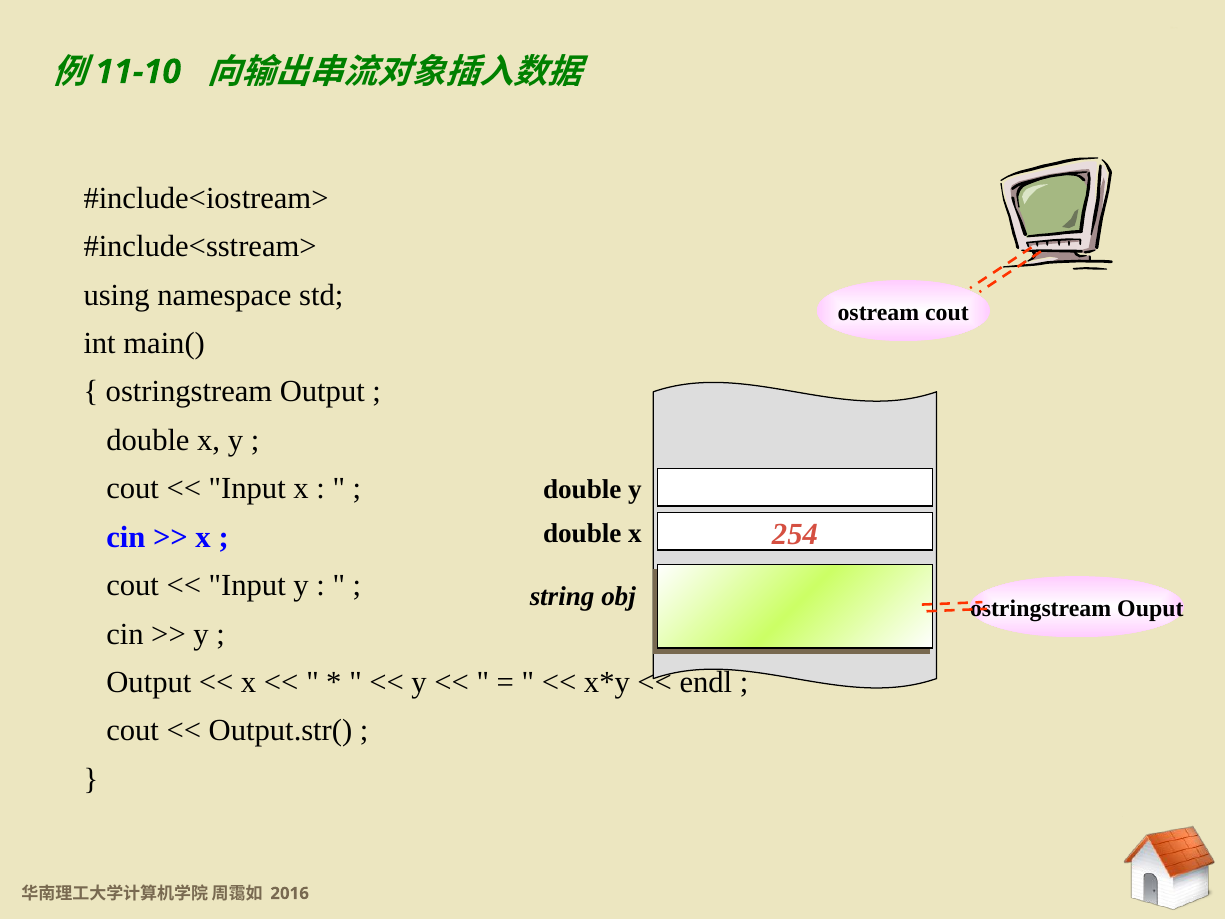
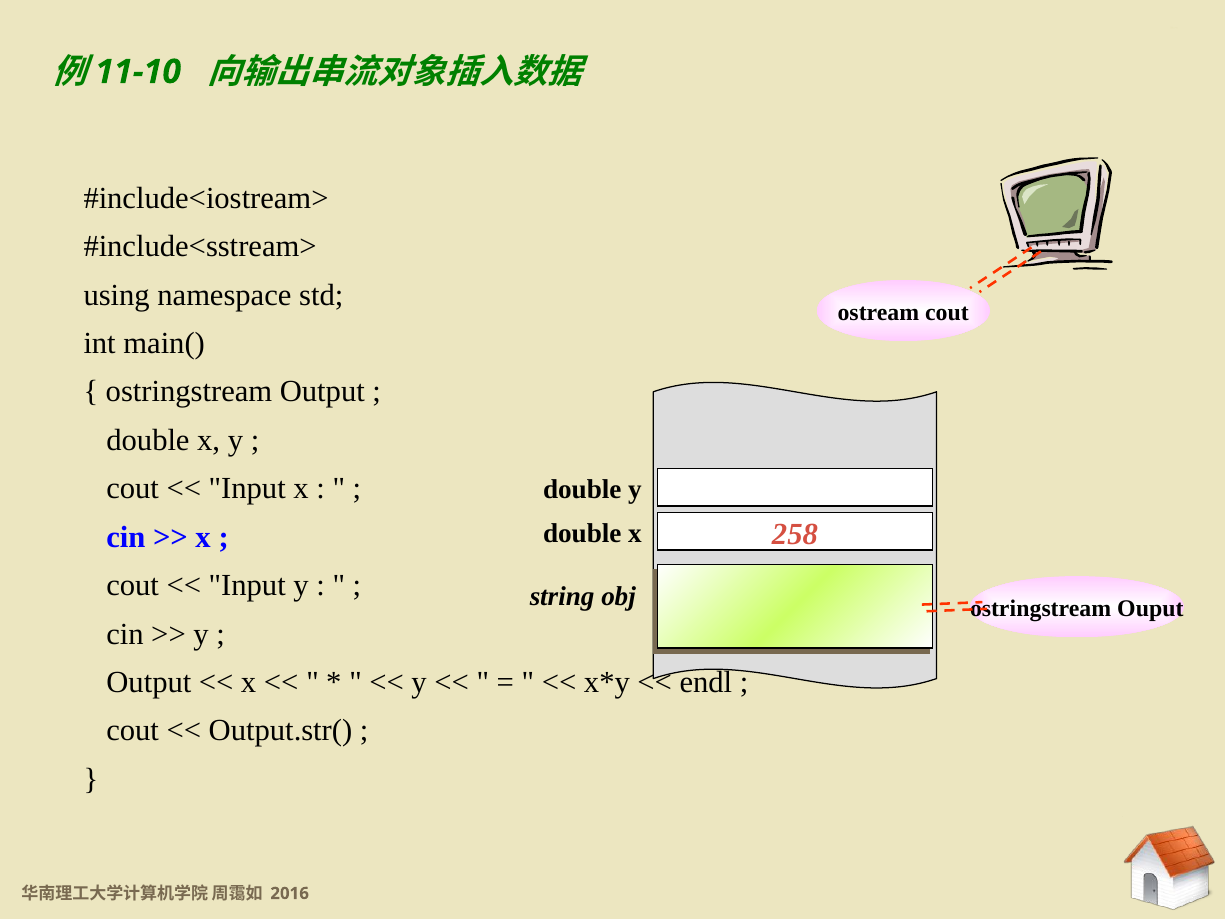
254: 254 -> 258 (795, 534)
